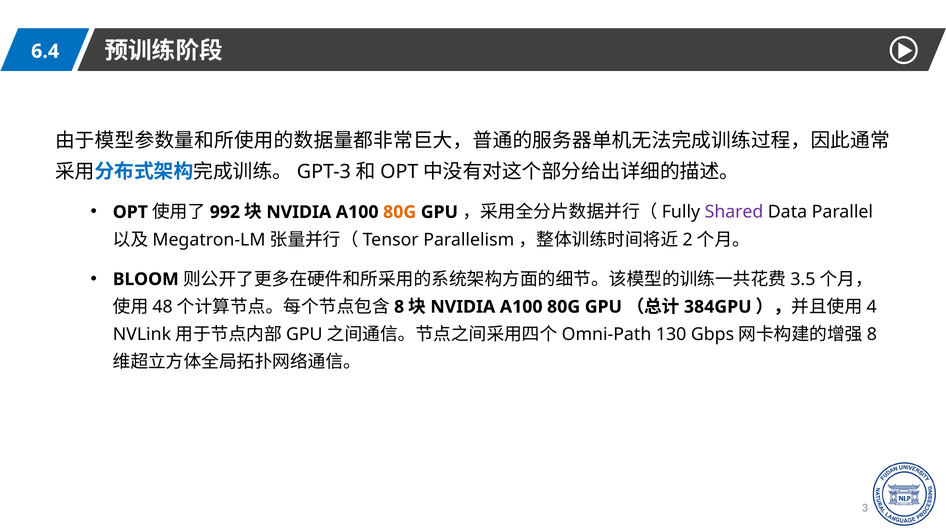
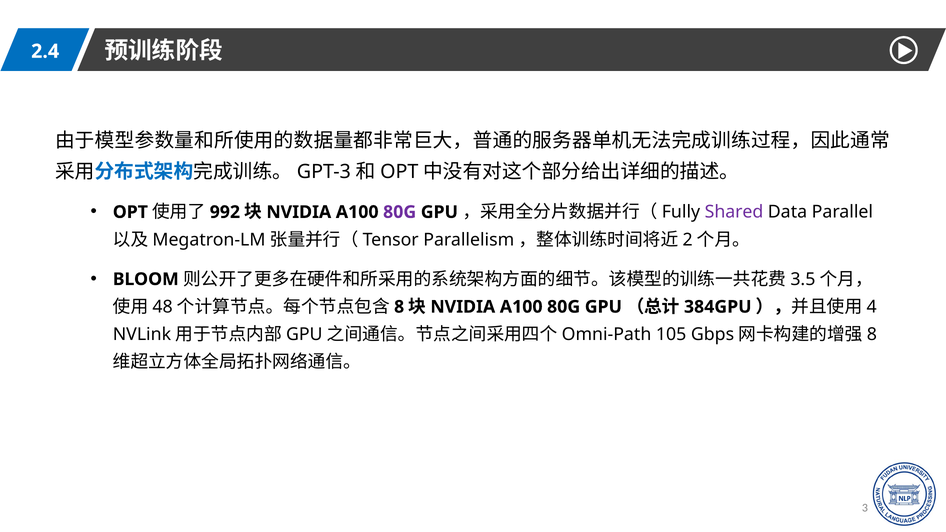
6.4: 6.4 -> 2.4 (45, 51)
80G colour: orange -> purple (400, 212)
130: 130 -> 105 (671, 335)
